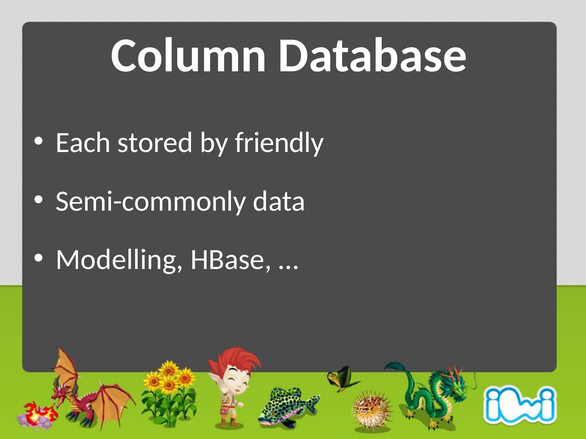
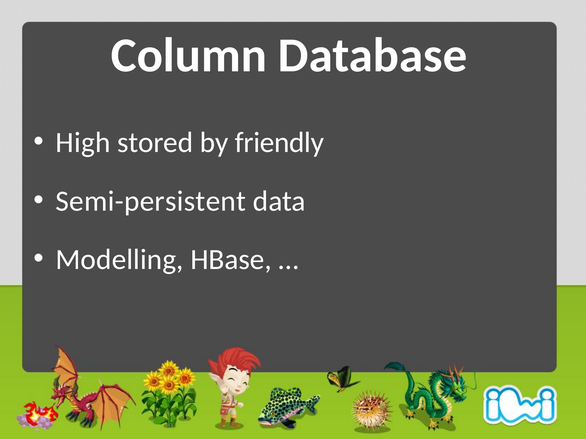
Each: Each -> High (83, 143)
Semi-commonly: Semi-commonly -> Semi-persistent (151, 201)
